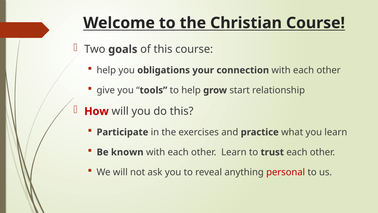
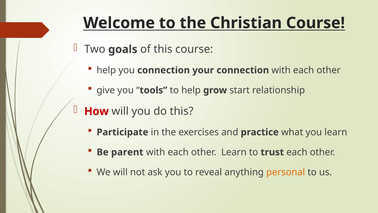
you obligations: obligations -> connection (164, 70)
known: known -> parent (127, 152)
personal colour: red -> orange (286, 172)
